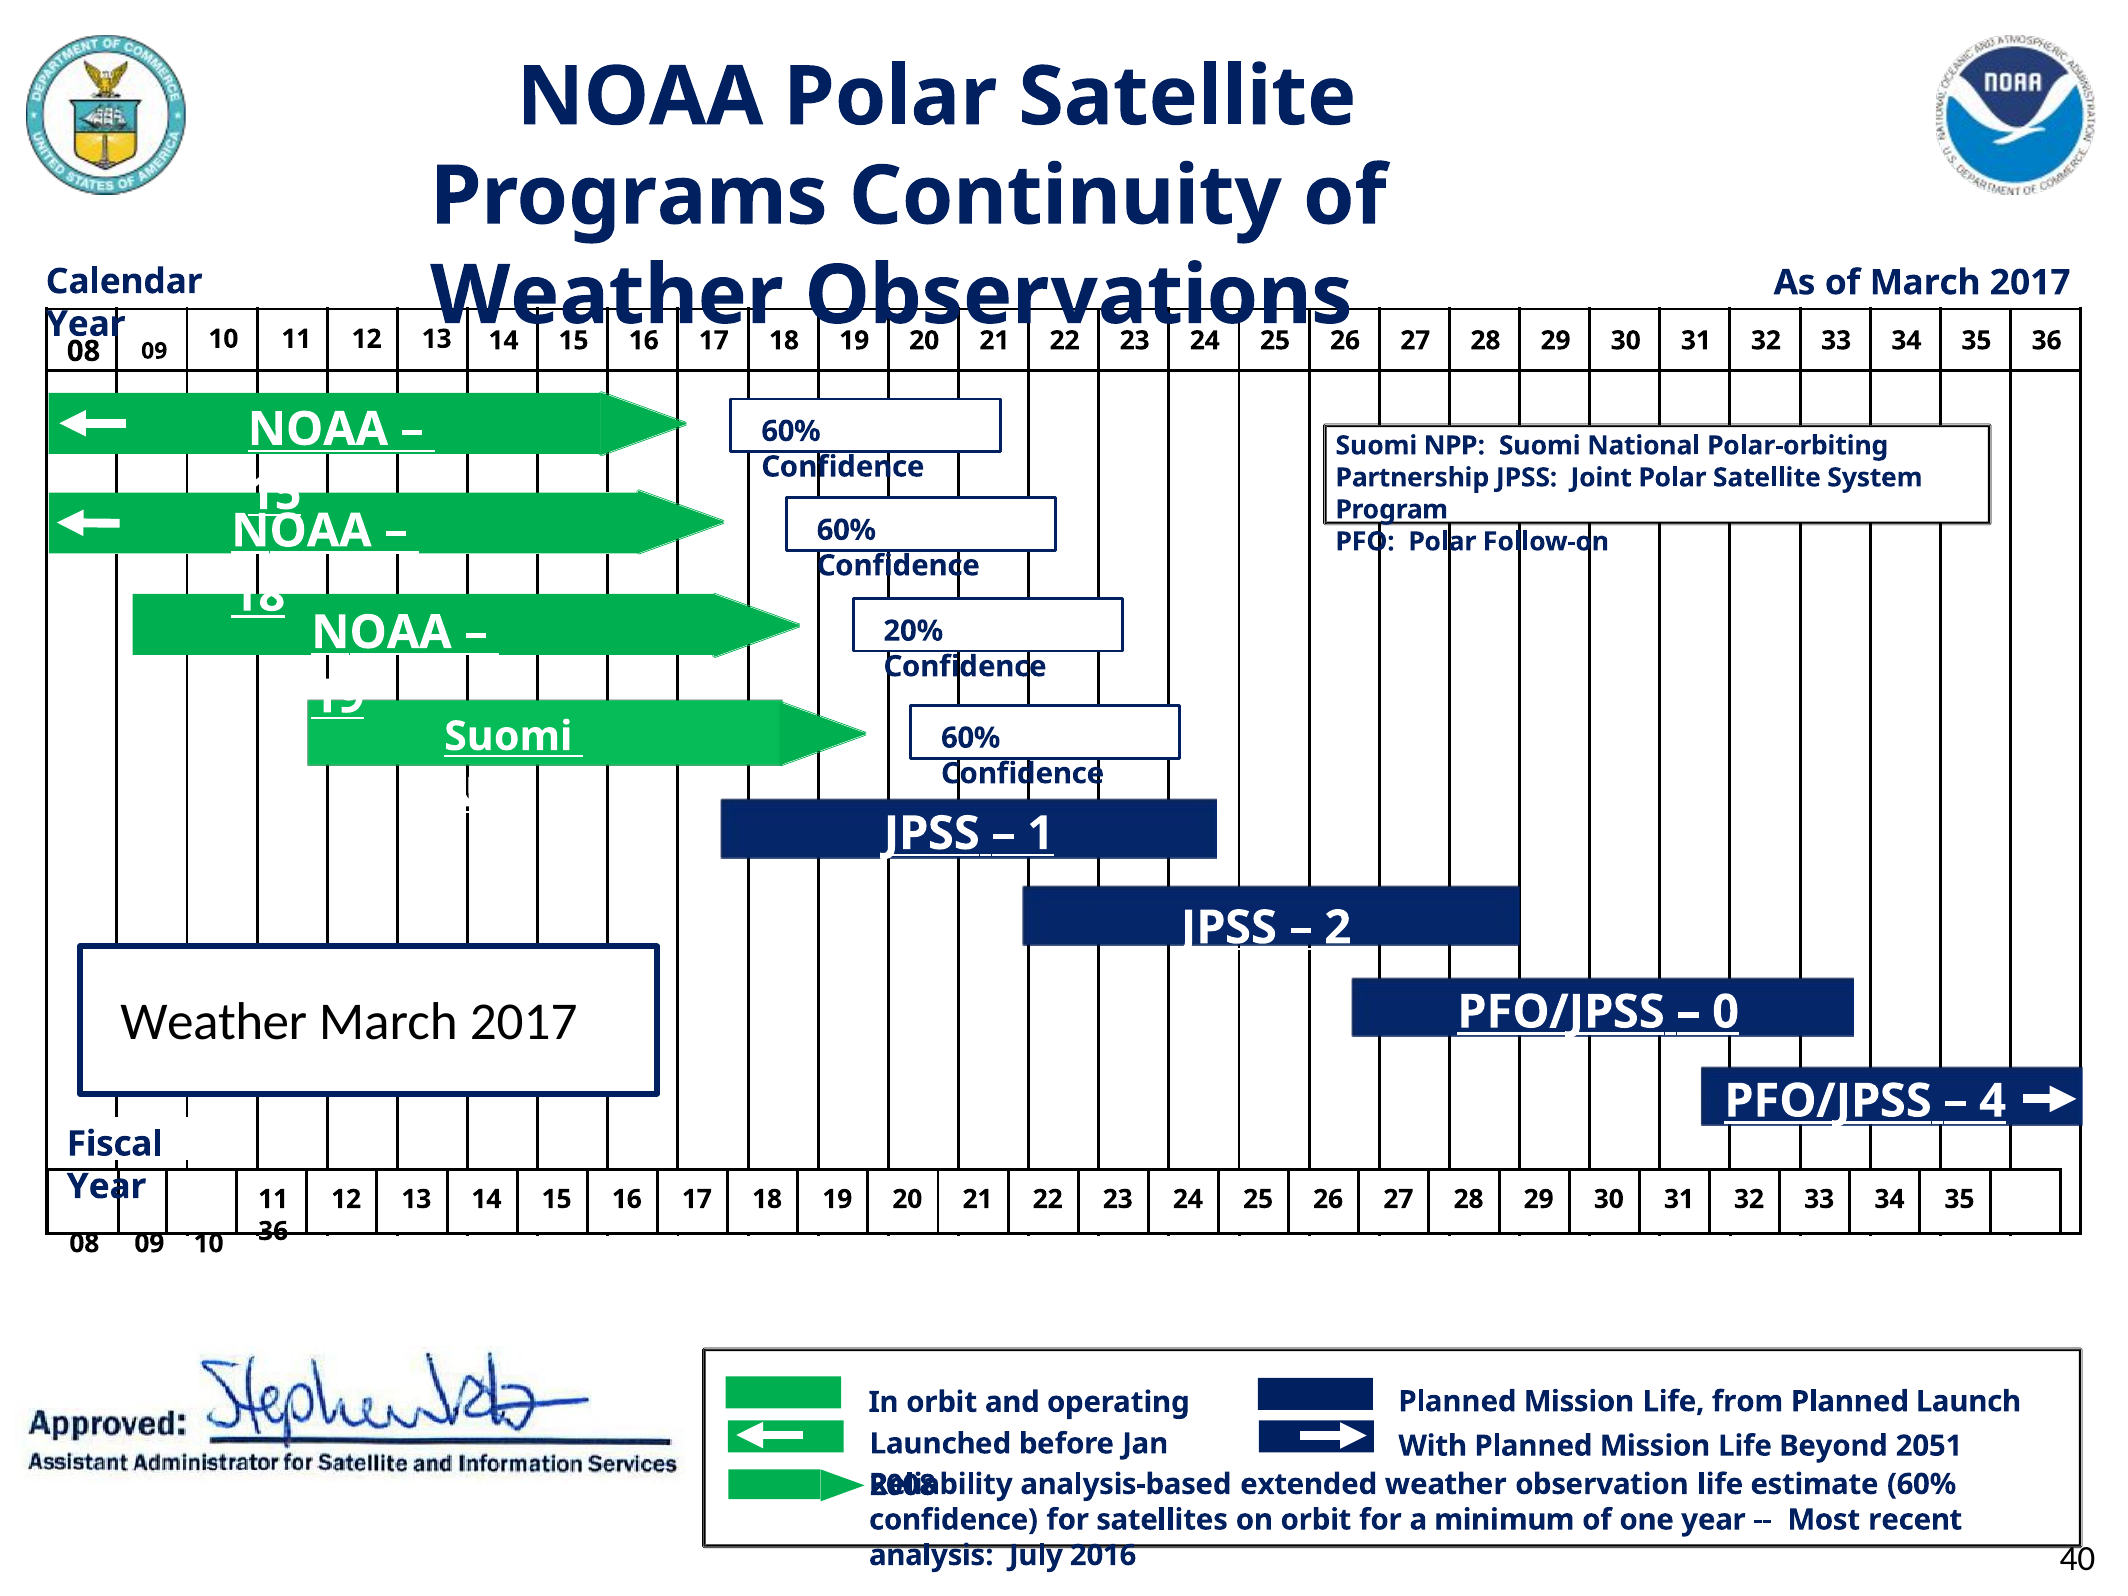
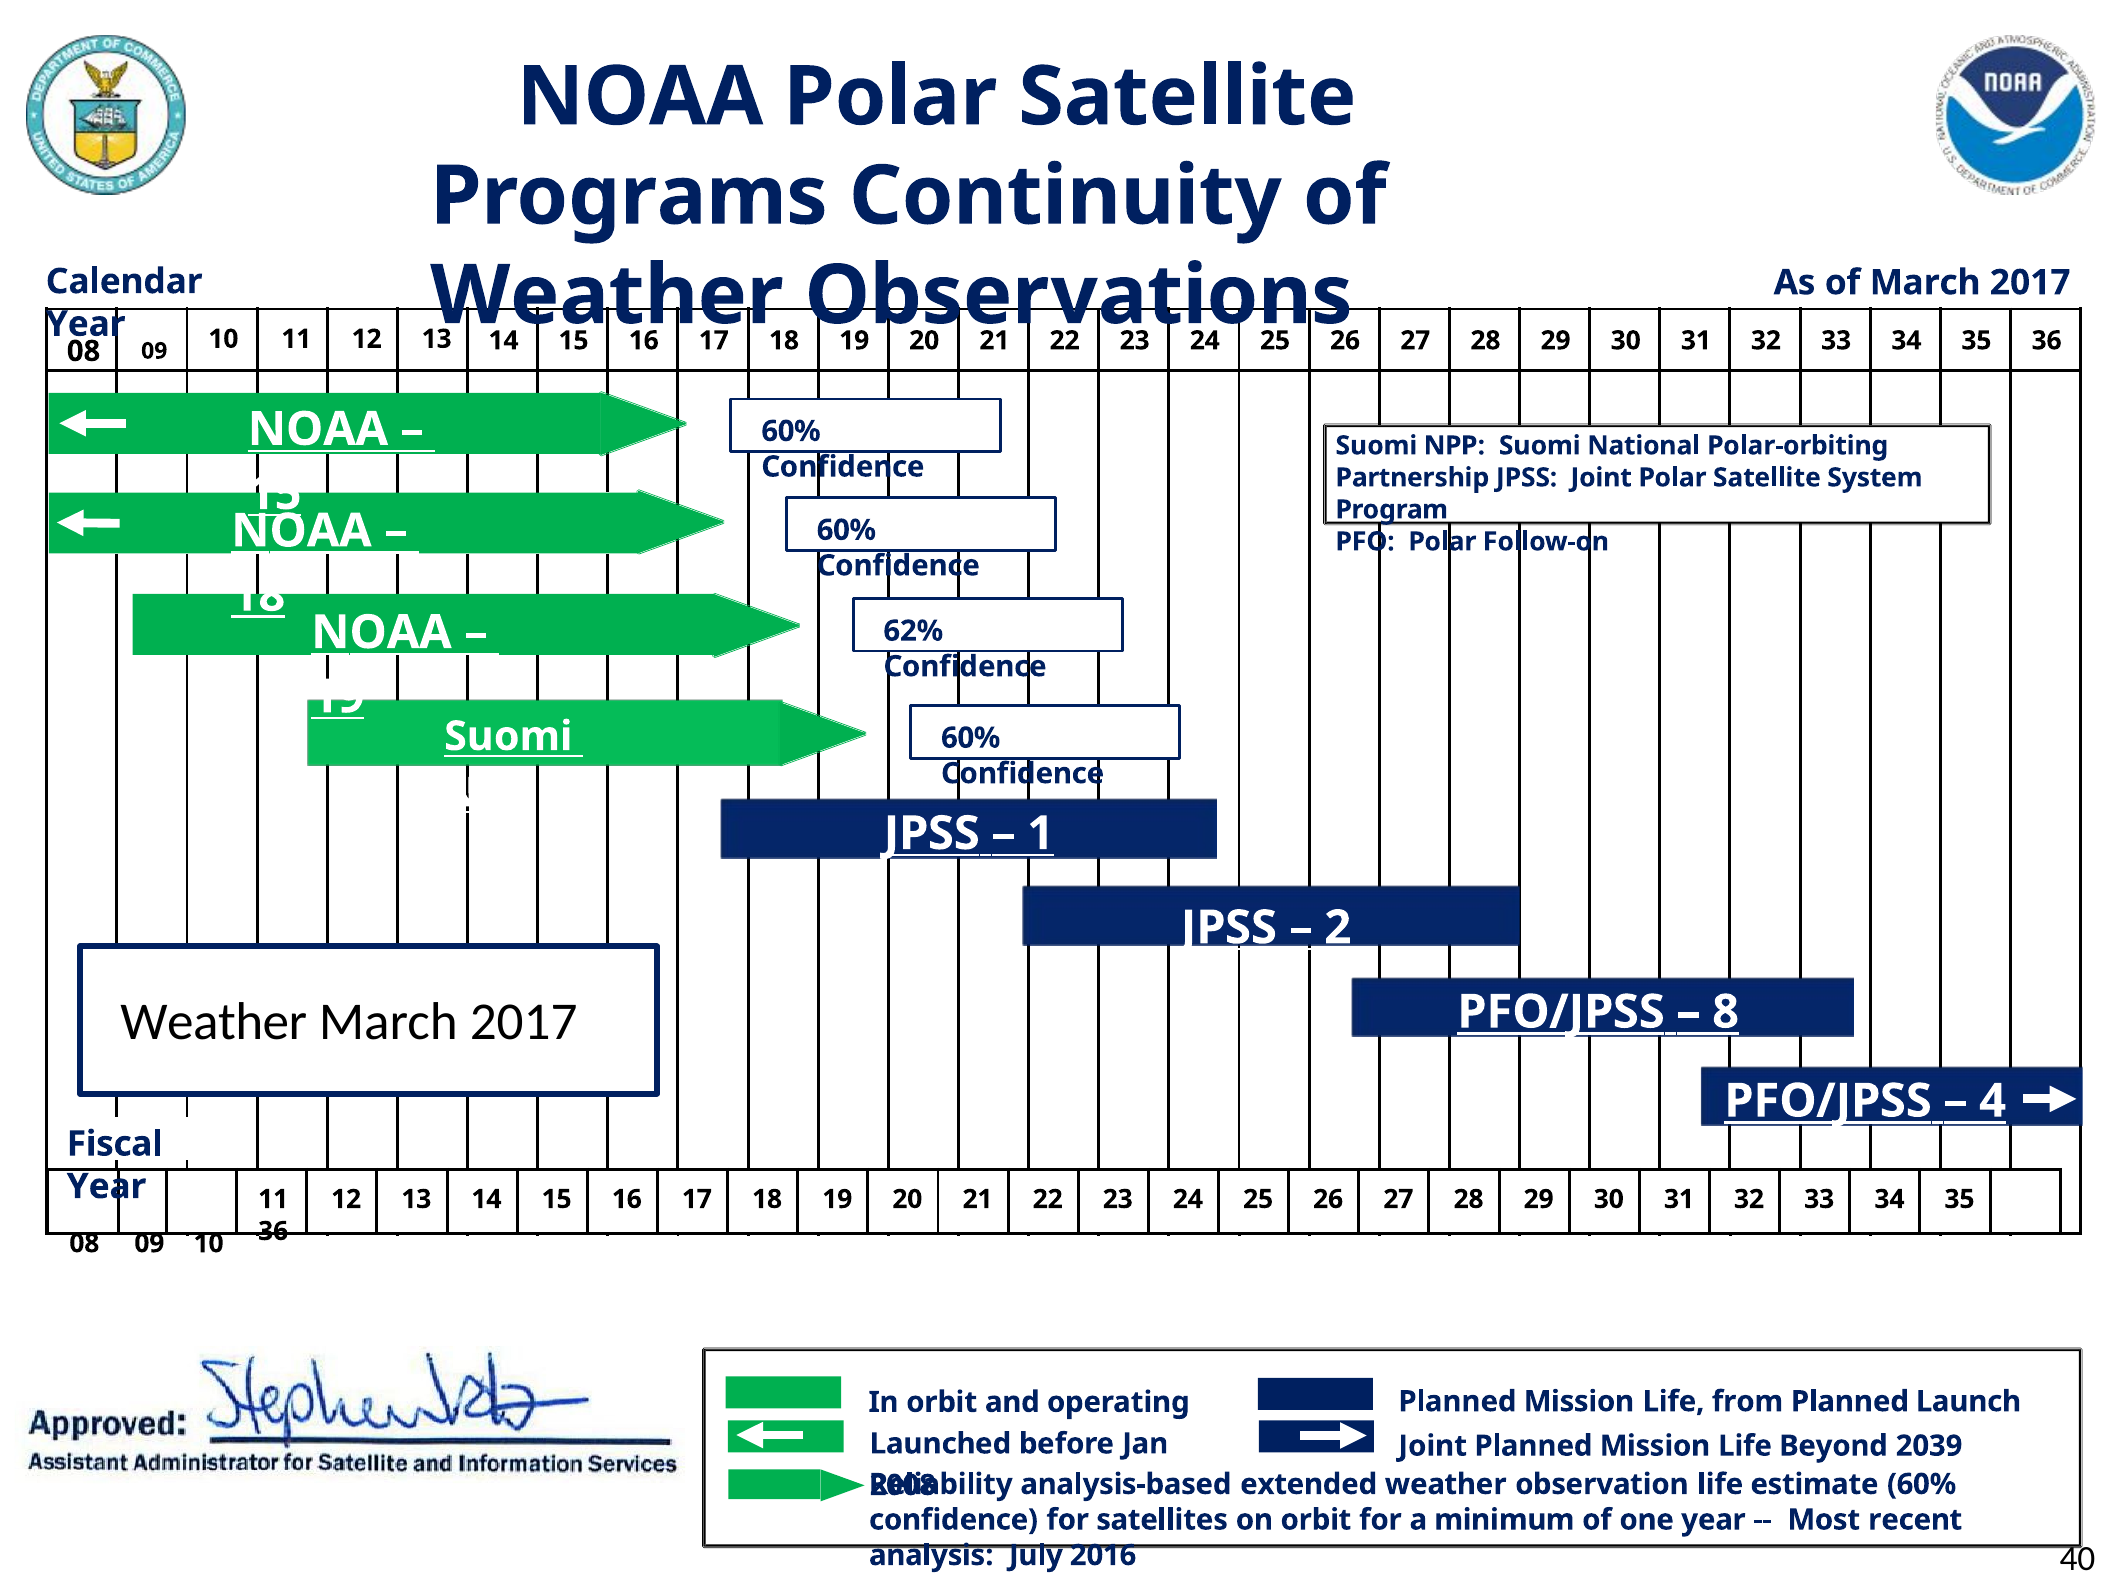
20%: 20% -> 62% (913, 631)
0: 0 -> 8 (1726, 1012)
With: With -> Joint (1433, 1446)
2051: 2051 -> 2039 (1929, 1446)
